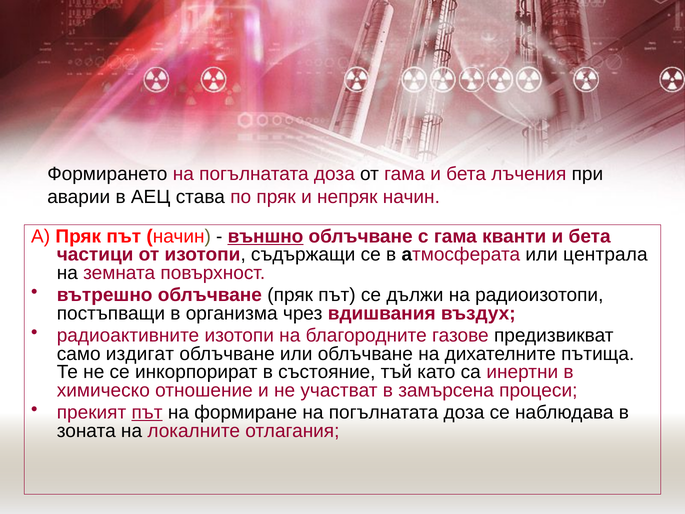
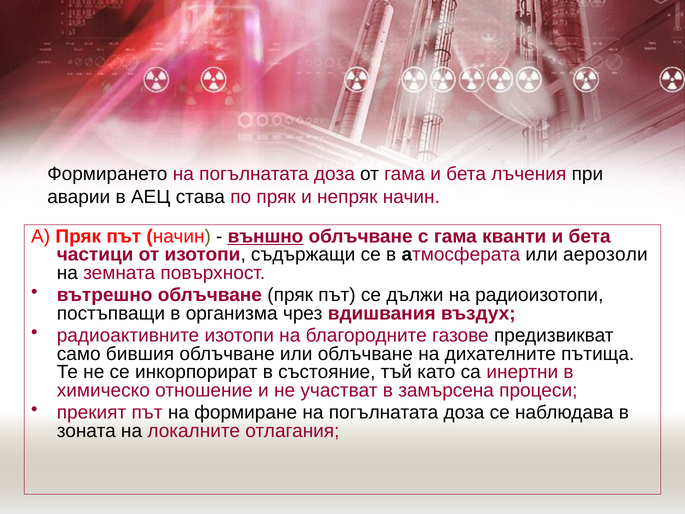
централа: централа -> аерозоли (605, 255)
издигат: издигат -> бившия (140, 354)
път underline: present -> none (147, 412)
